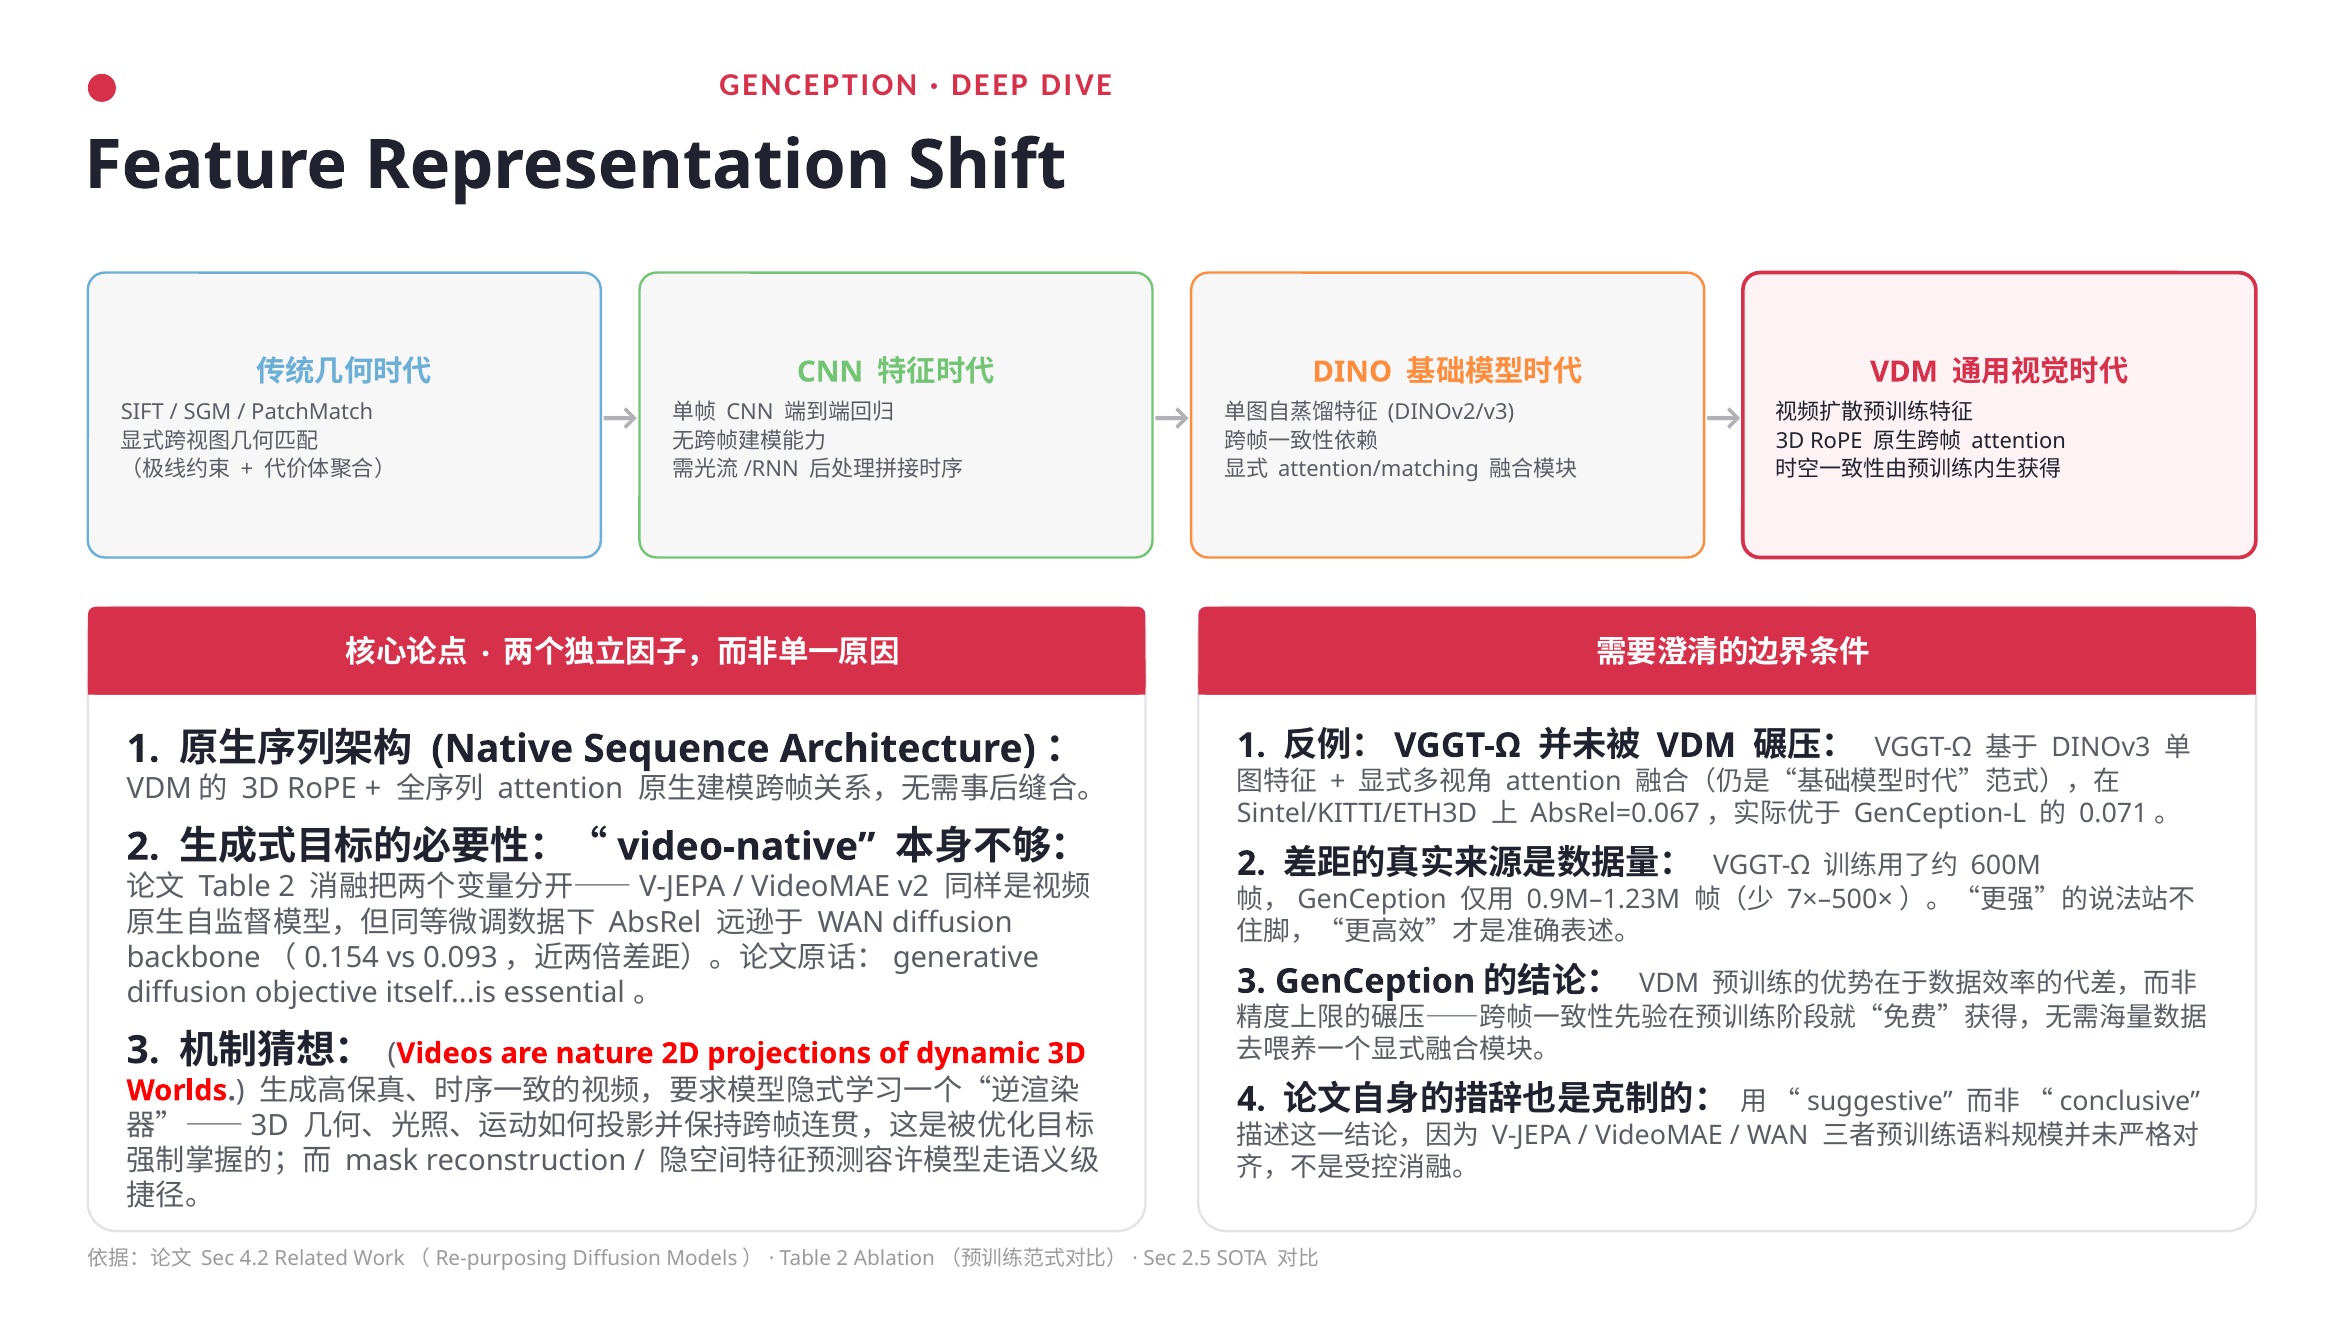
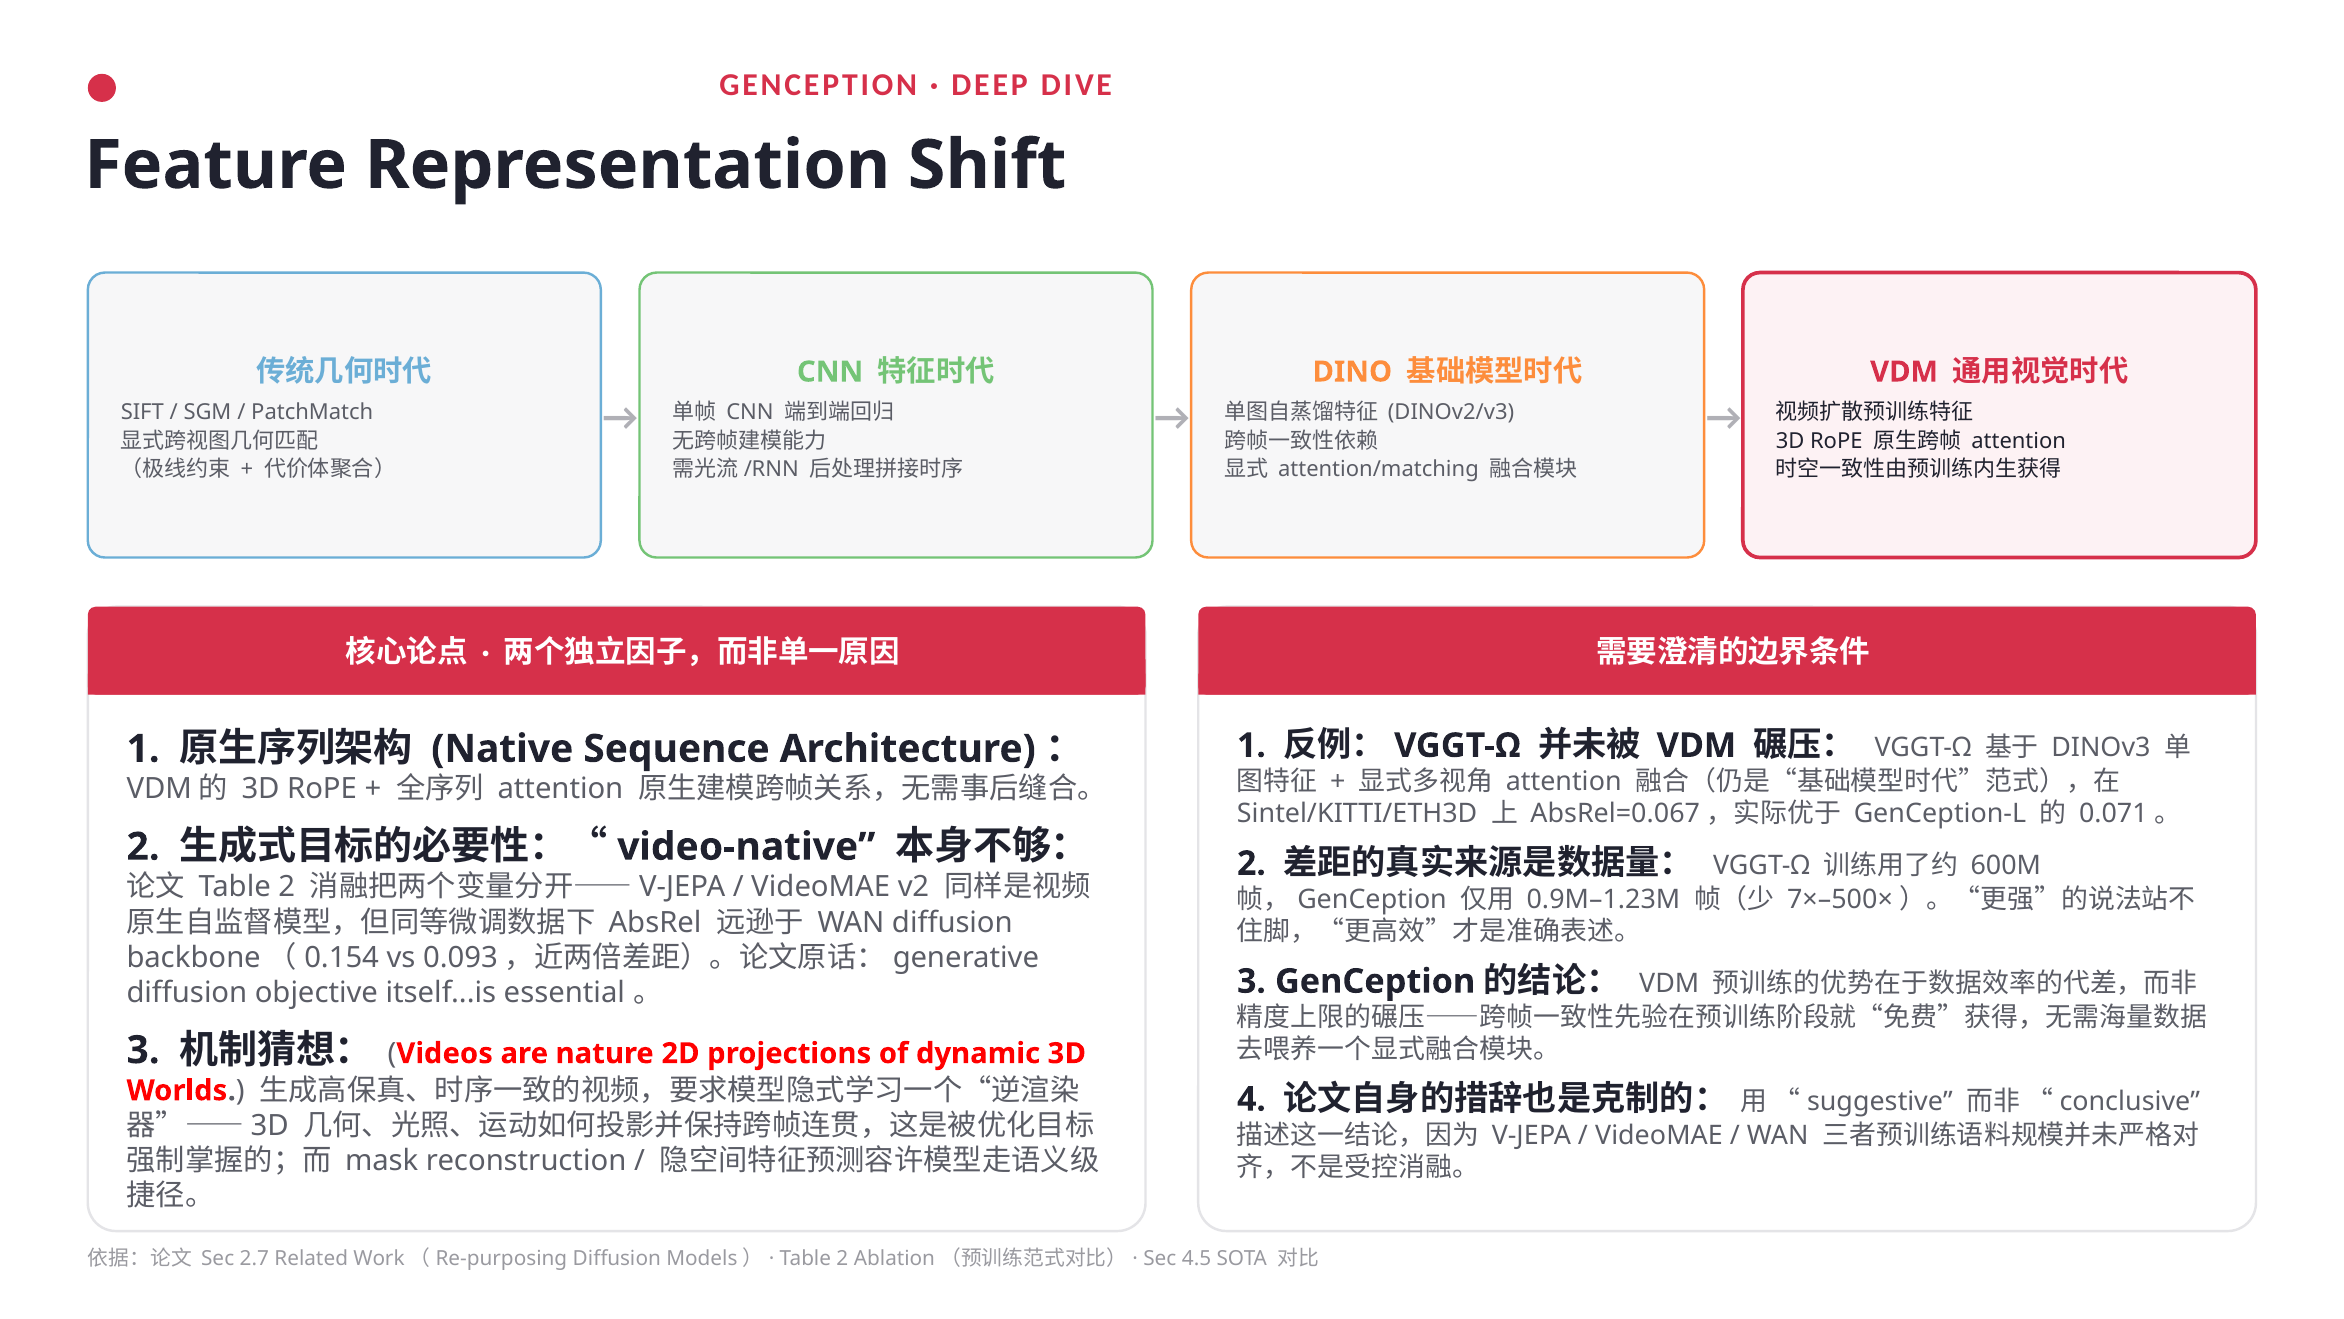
4.2: 4.2 -> 2.7 (254, 1258)
2.5: 2.5 -> 4.5 (1197, 1258)
